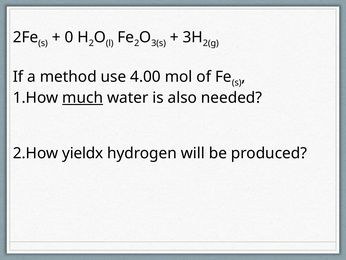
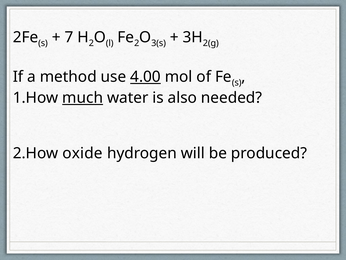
0: 0 -> 7 (69, 37)
4.00 underline: none -> present (145, 77)
yieldx: yieldx -> oxide (83, 153)
